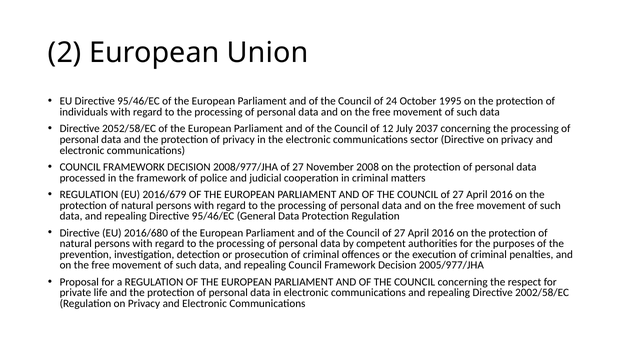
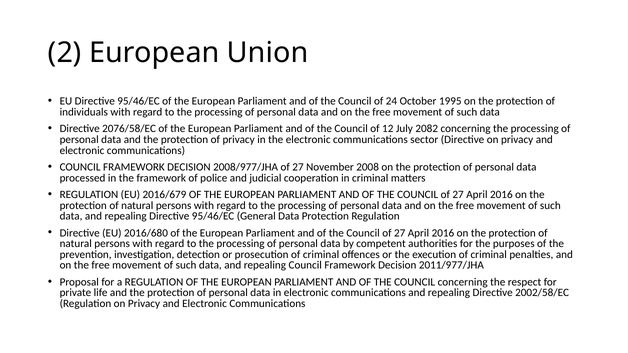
2052/58/EC: 2052/58/EC -> 2076/58/EC (129, 129)
2037: 2037 -> 2082 (427, 129)
2005/977/JHA: 2005/977/JHA -> 2011/977/JHA (451, 265)
